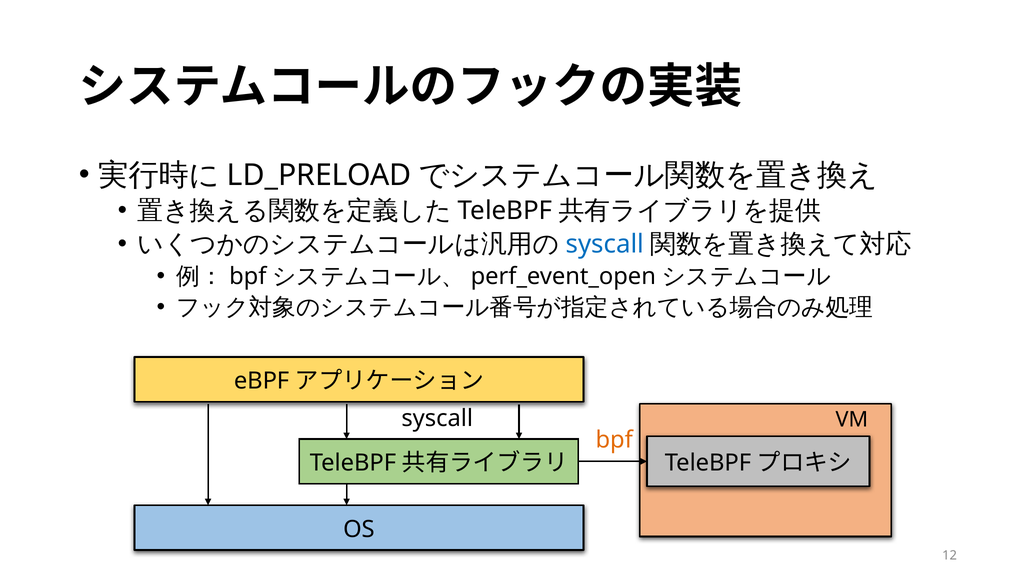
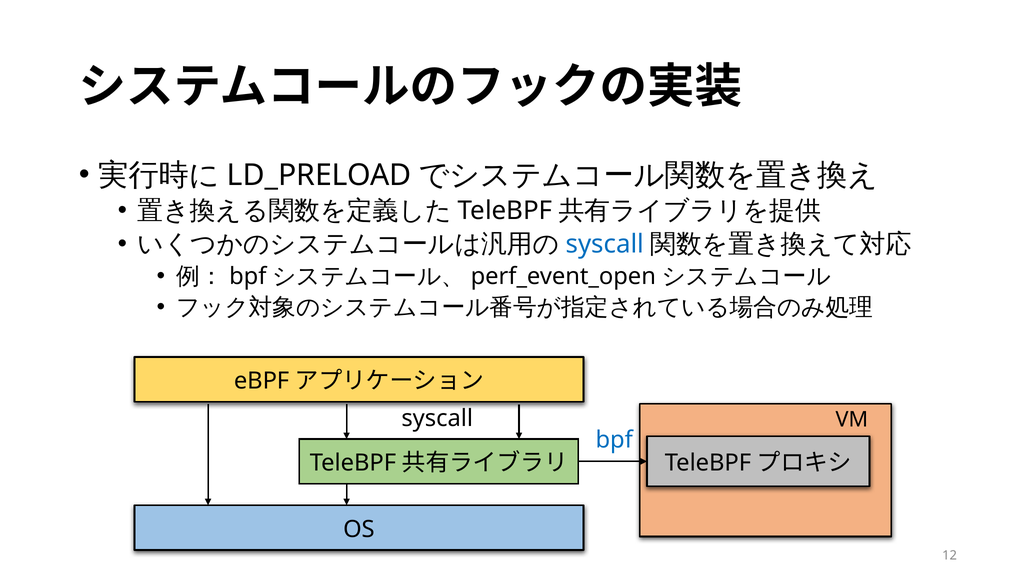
bpf colour: orange -> blue (614, 440)
